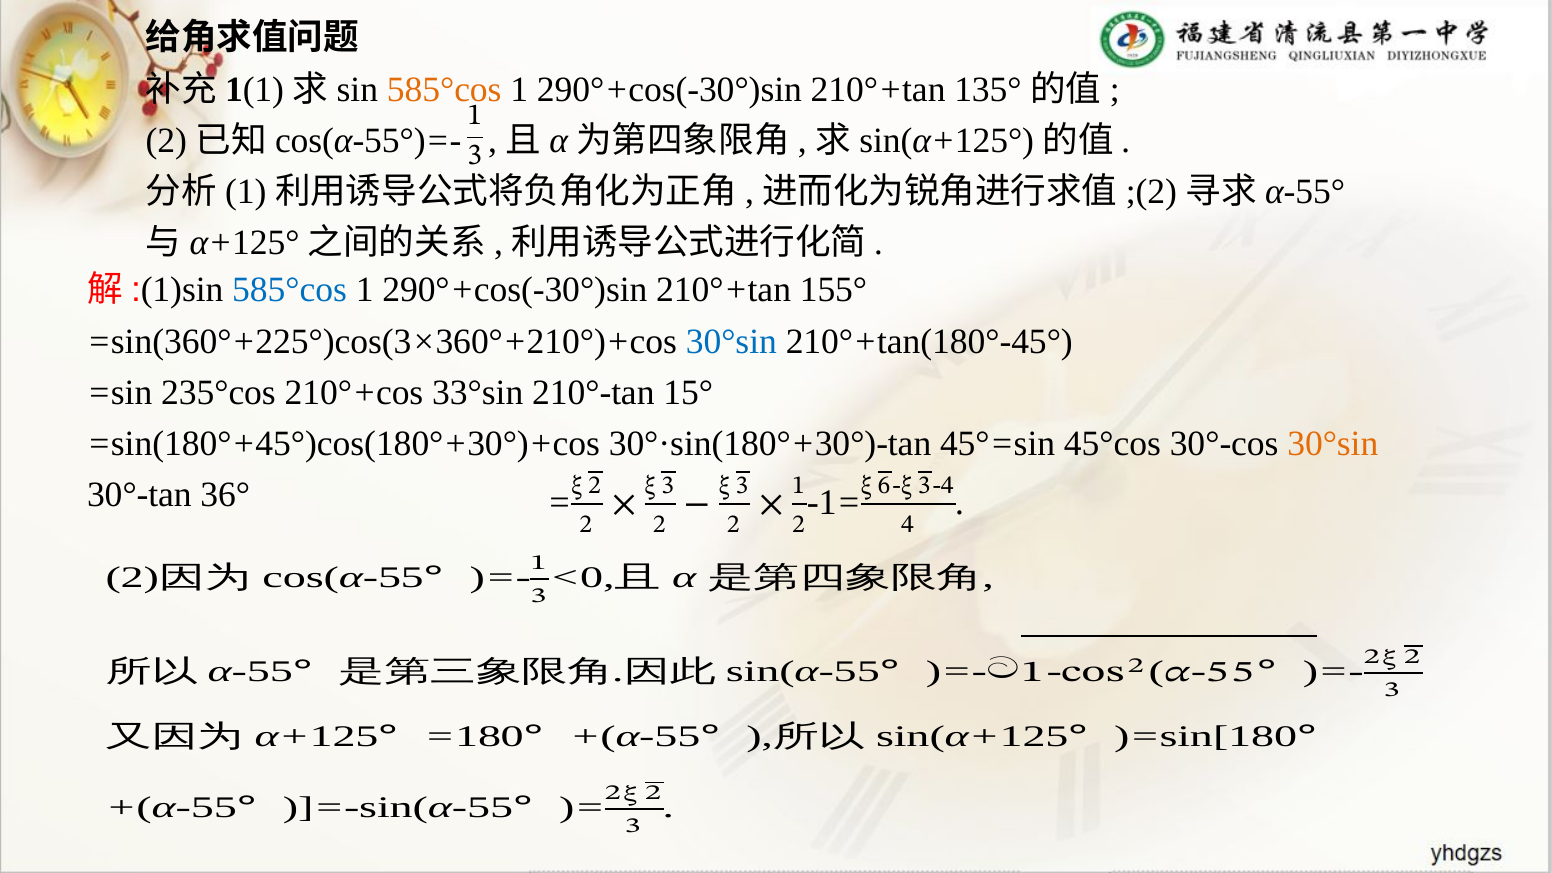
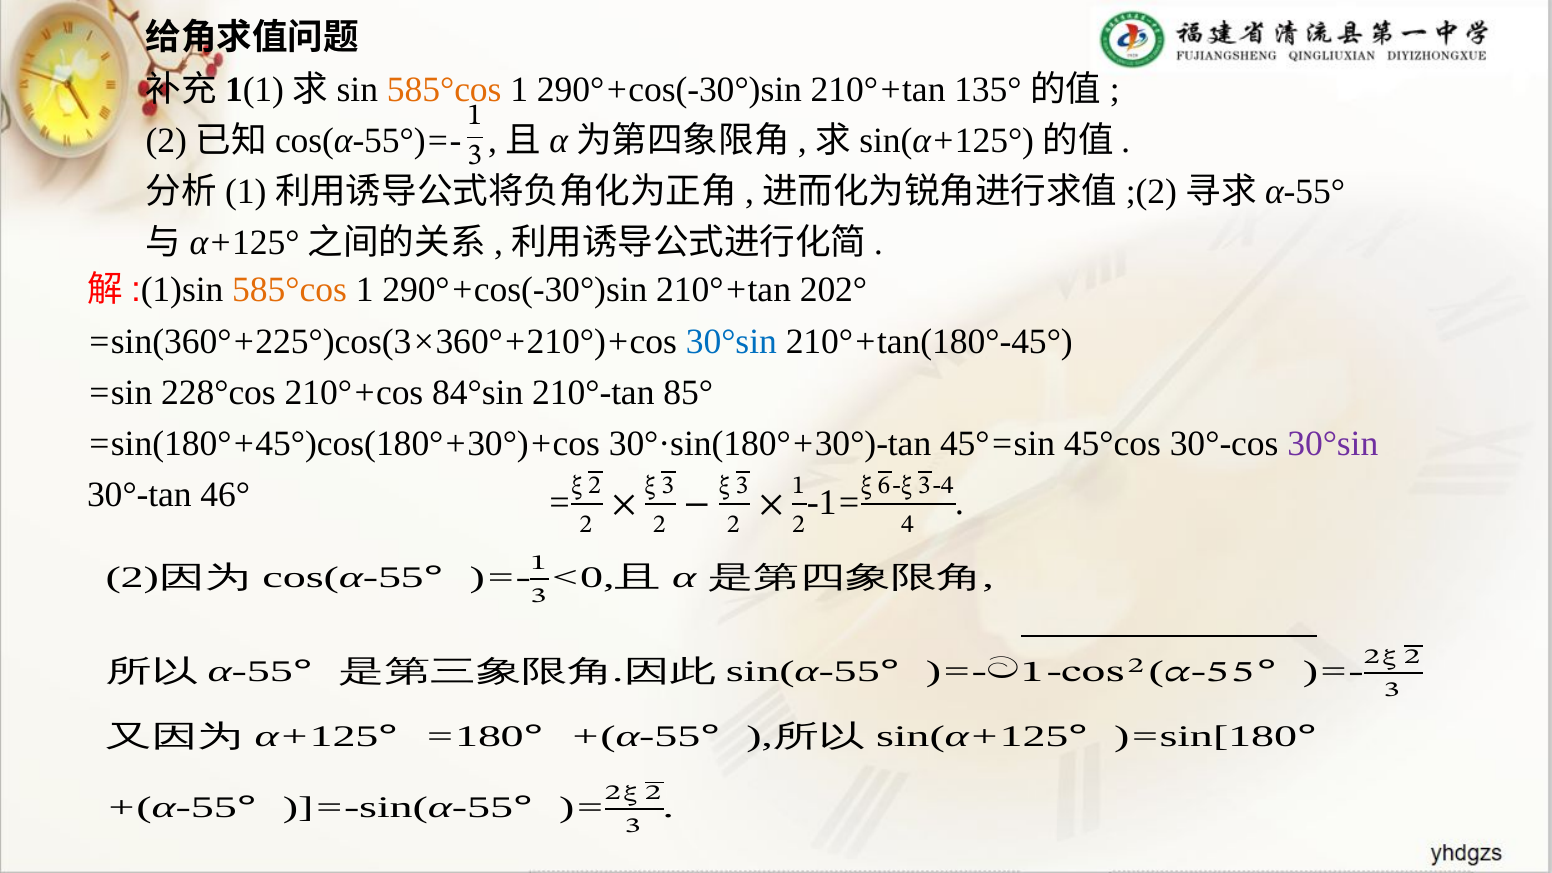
585°cos colour: blue -> orange (290, 290)
155°: 155° -> 202° (833, 290)
235°cos: 235°cos -> 228°cos (218, 393)
33°sin: 33°sin -> 84°sin (478, 393)
15°: 15° -> 85° (688, 393)
30°sin colour: orange -> purple (1333, 444)
36°: 36° -> 46° (225, 495)
